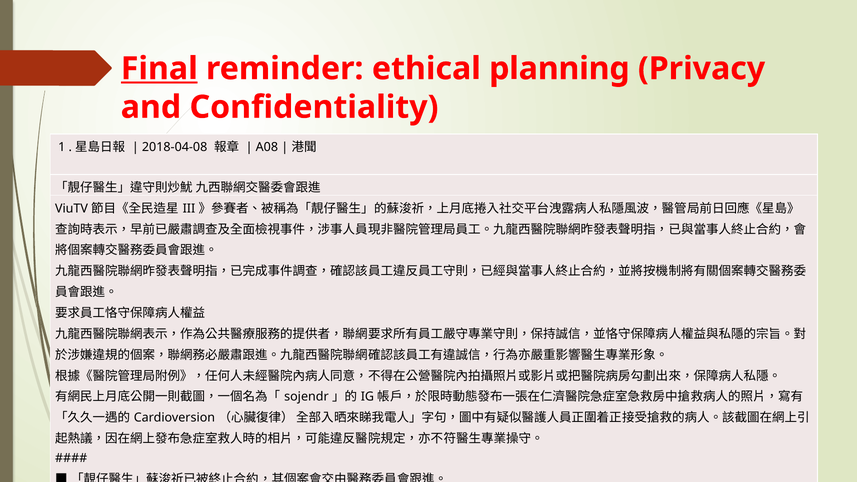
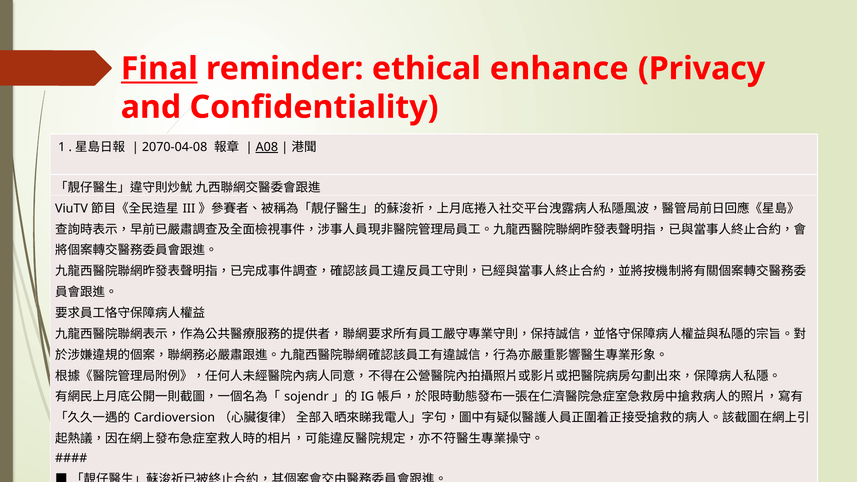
planning: planning -> enhance (559, 69)
2018-04-08: 2018-04-08 -> 2070-04-08 (175, 147)
A08 underline: none -> present (267, 147)
